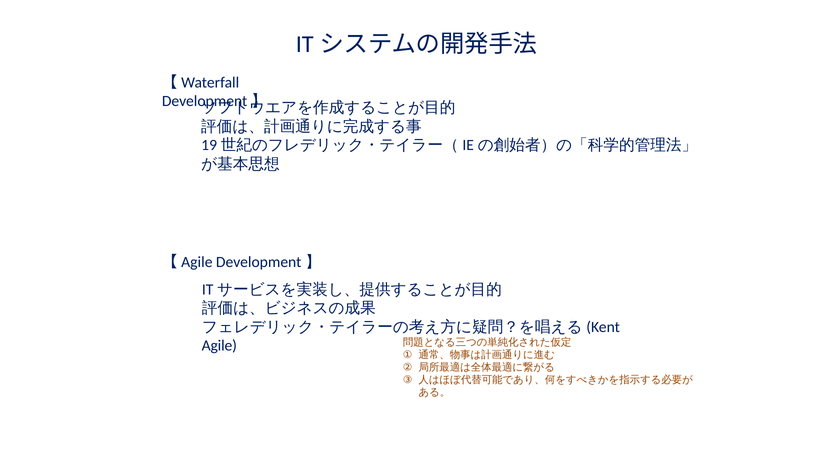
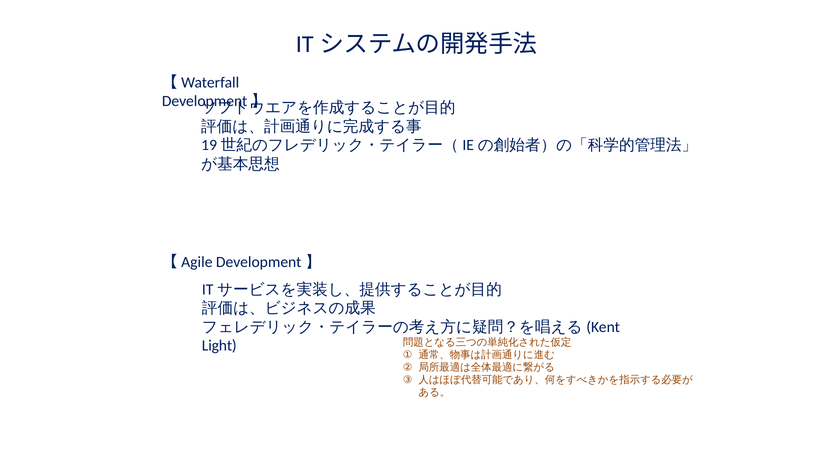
Agile: Agile -> Light (219, 346)
